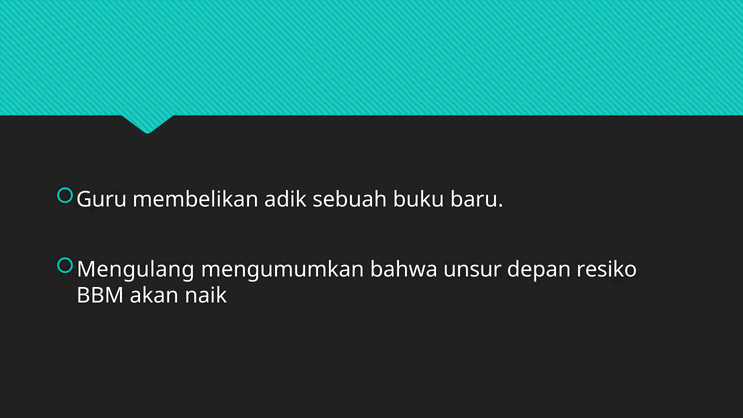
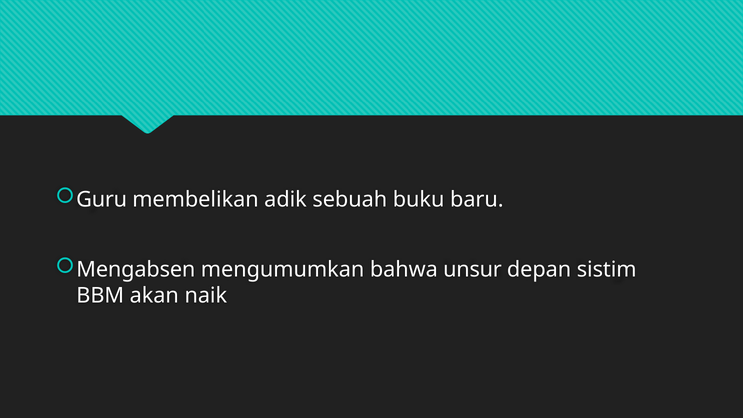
Mengulang: Mengulang -> Mengabsen (136, 270)
resiko: resiko -> sistim (607, 270)
